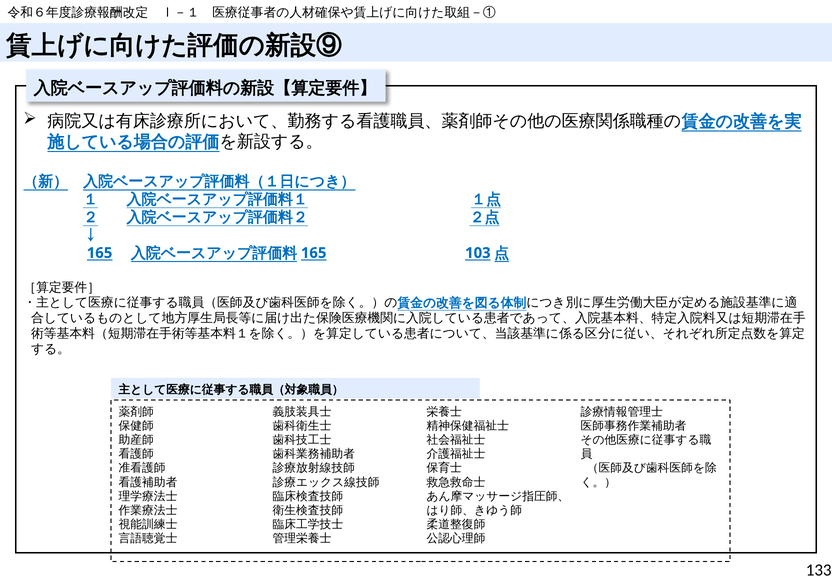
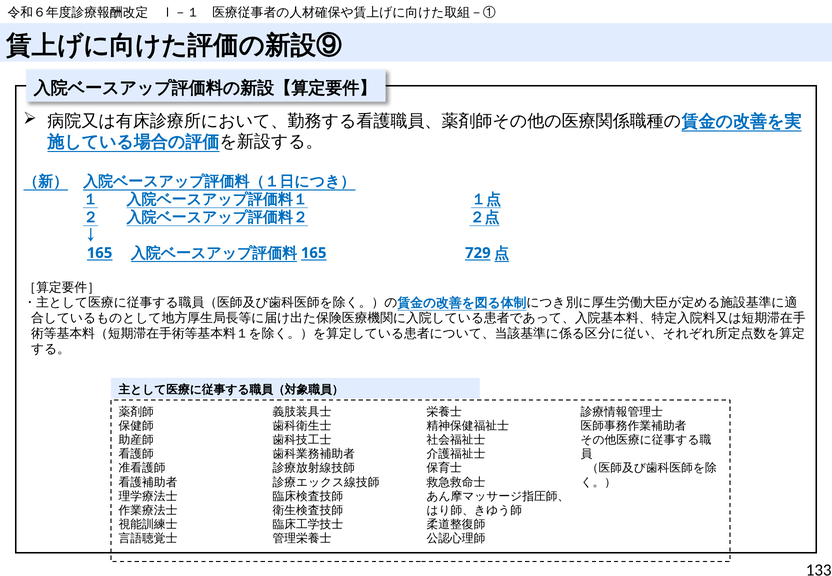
103: 103 -> 729 (478, 253)
